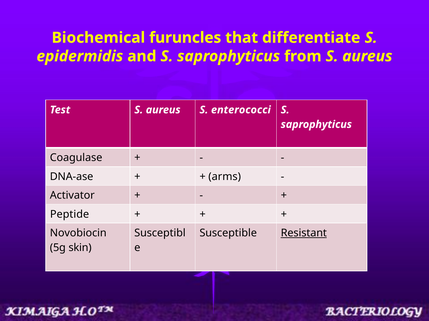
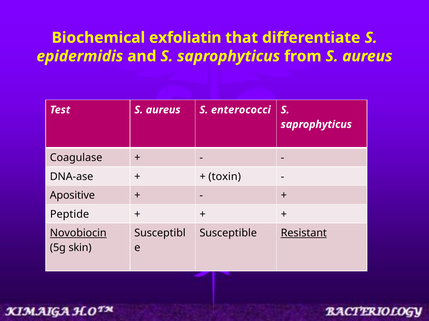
furuncles: furuncles -> exfoliatin (185, 38)
arms: arms -> toxin (225, 177)
Activator: Activator -> Apositive (72, 196)
Novobiocin underline: none -> present (78, 234)
